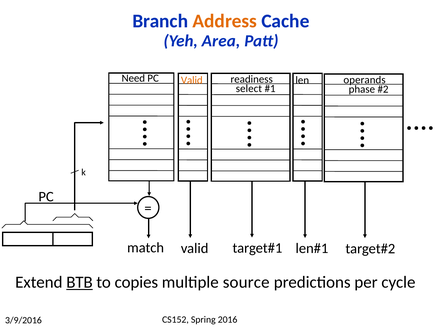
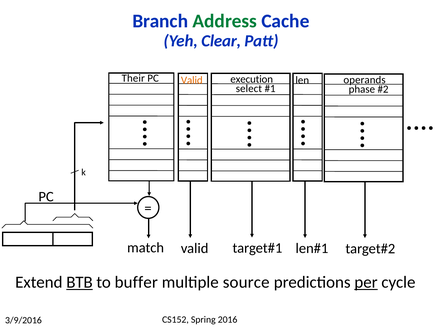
Address colour: orange -> green (225, 21)
Area: Area -> Clear (221, 41)
Need: Need -> Their (133, 78)
readiness: readiness -> execution (252, 79)
copies: copies -> buffer (136, 282)
per underline: none -> present (366, 282)
